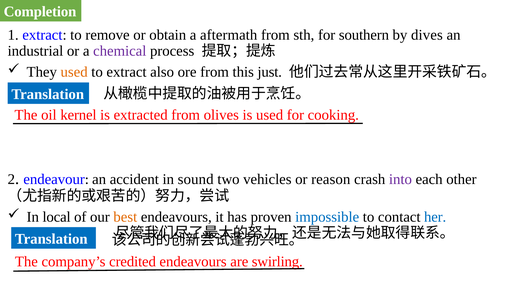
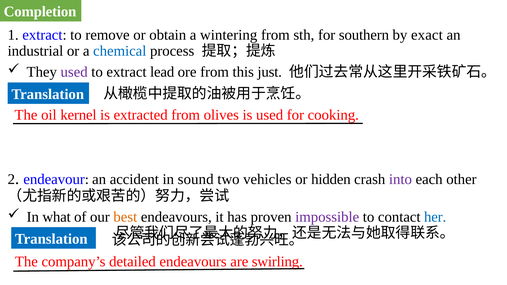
aftermath: aftermath -> wintering (229, 35)
dives: dives -> exact (427, 35)
chemical colour: purple -> blue (120, 51)
used colour: orange -> purple (74, 72)
also: also -> lead (162, 72)
reason: reason -> hidden (331, 179)
local: local -> what (57, 217)
impossible colour: blue -> purple (327, 217)
credited: credited -> detailed (132, 262)
